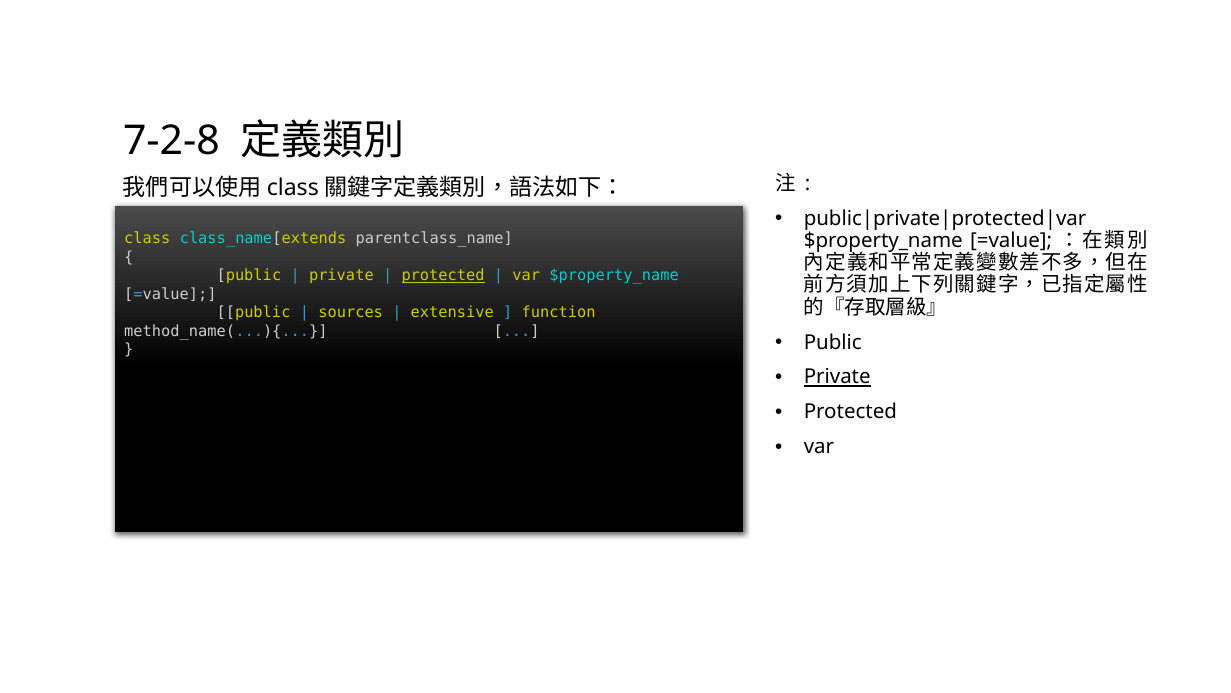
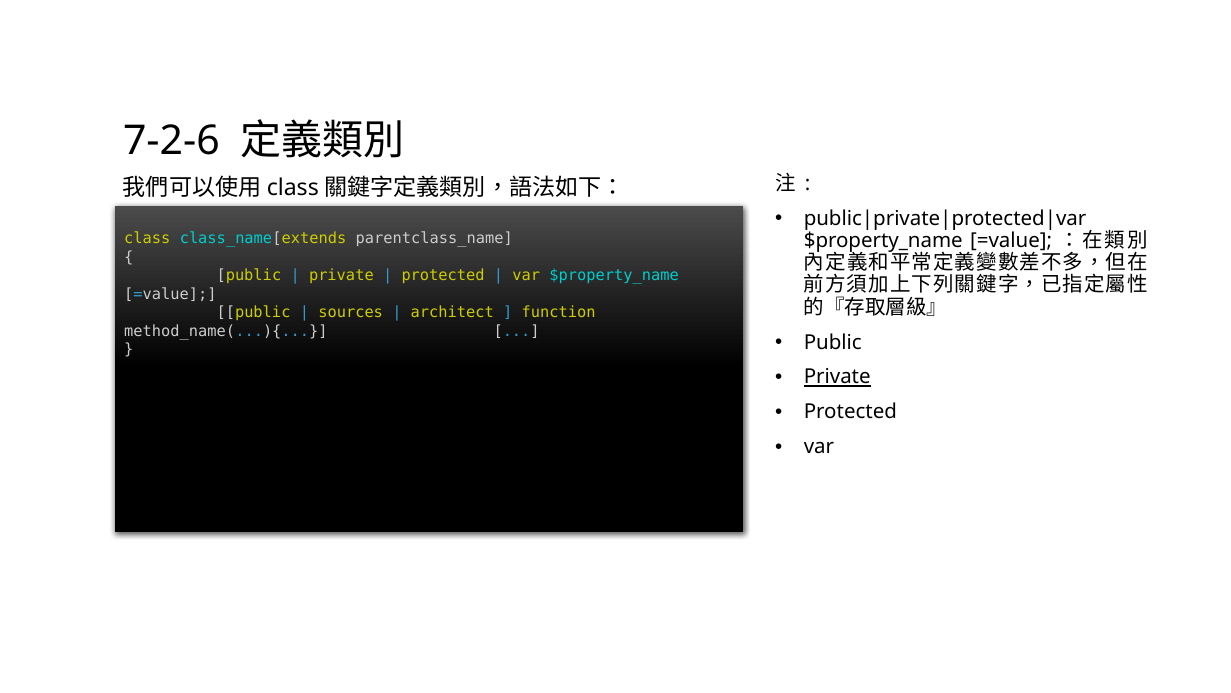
7-2-8: 7-2-8 -> 7-2-6 (171, 141)
protected underline: present -> none (443, 276)
extensive: extensive -> architect (452, 313)
